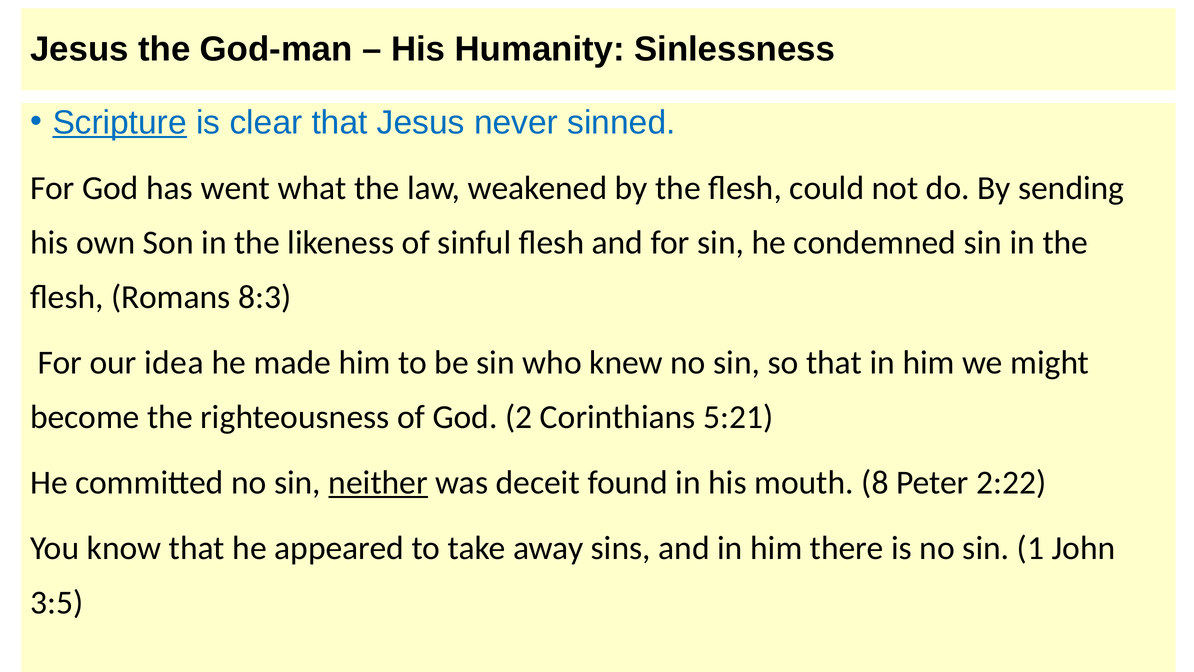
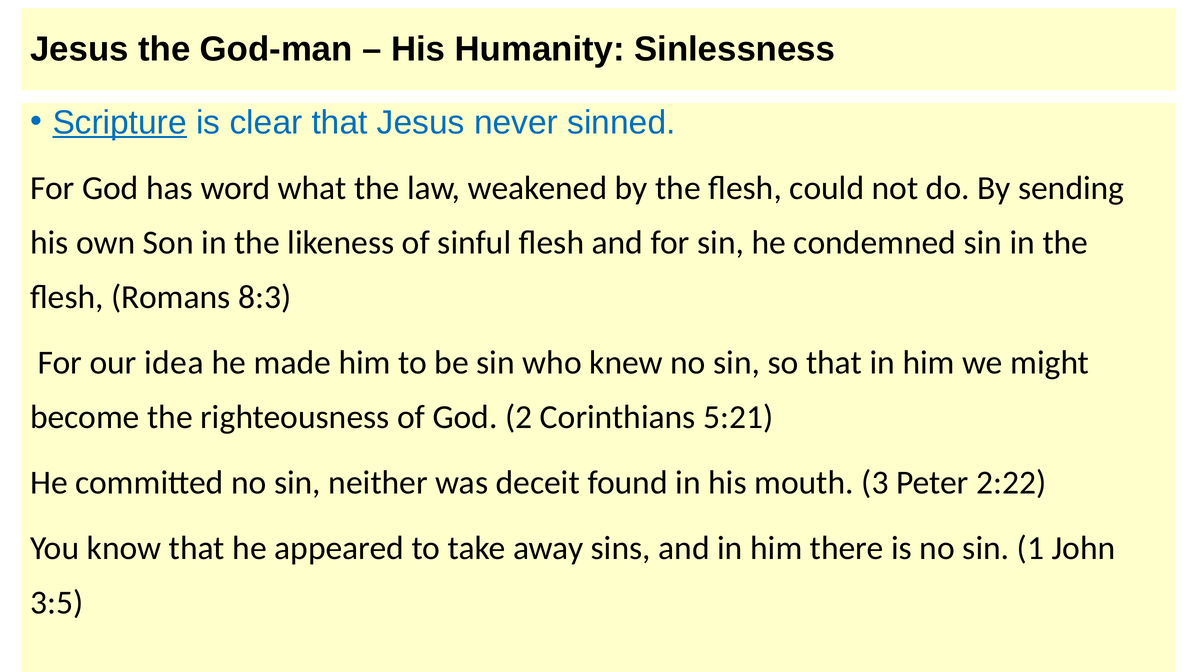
went: went -> word (236, 188)
neither underline: present -> none (378, 482)
8: 8 -> 3 (875, 482)
